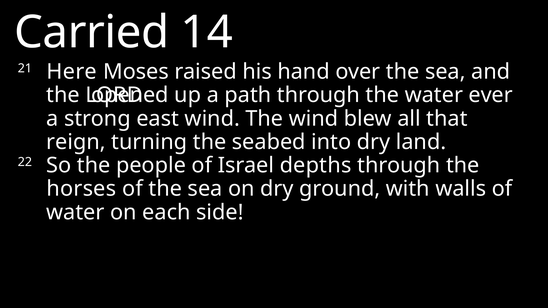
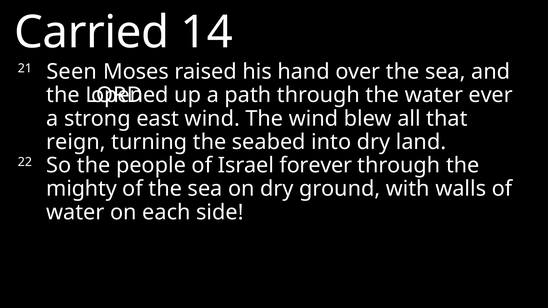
Here: Here -> Seen (72, 72)
depths: depths -> forever (316, 166)
horses: horses -> mighty (82, 189)
